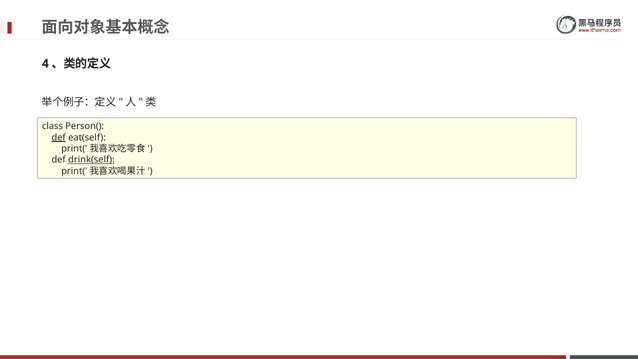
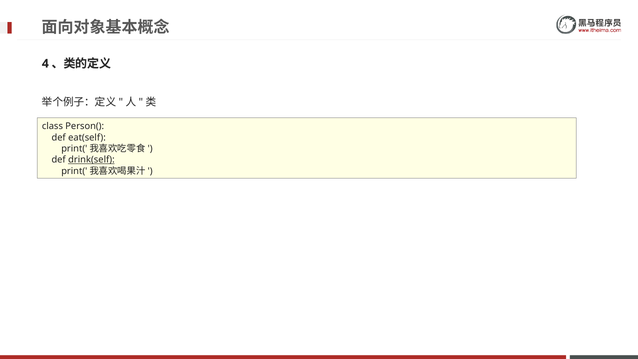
def underline: present -> none (59, 137)
